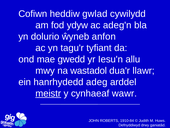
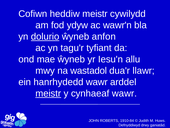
heddiw gwlad: gwlad -> meistr (95, 14)
adeg'n: adeg'n -> wawr'n (117, 25)
dolurio underline: none -> present (45, 36)
mae gwedd: gwedd -> ŵyneb (71, 59)
hanrhydedd adeg: adeg -> wawr (97, 82)
